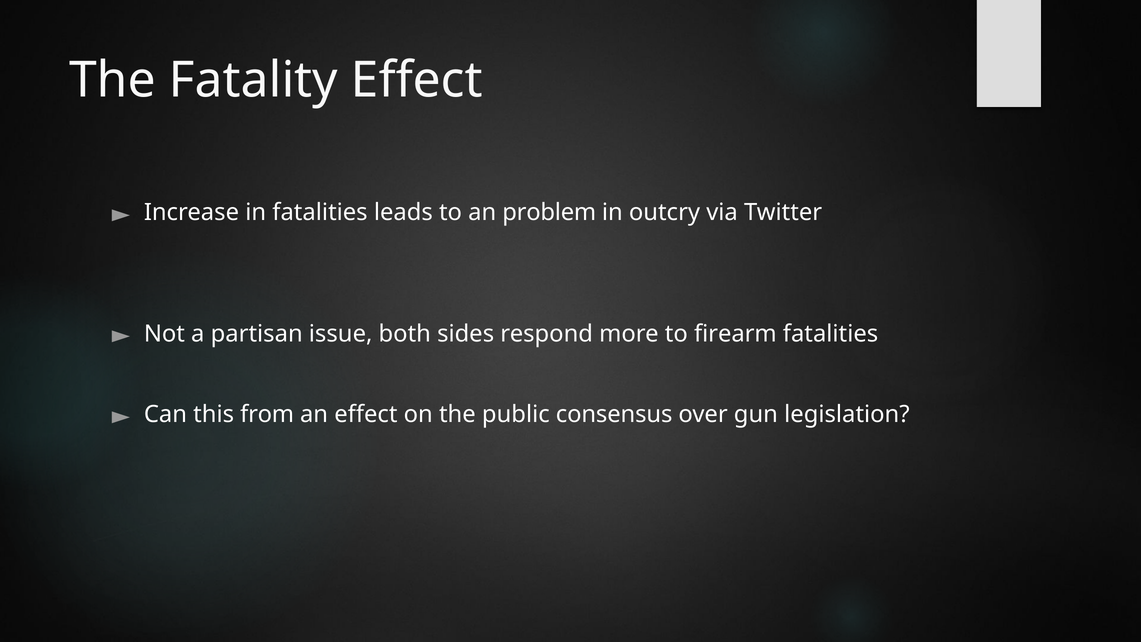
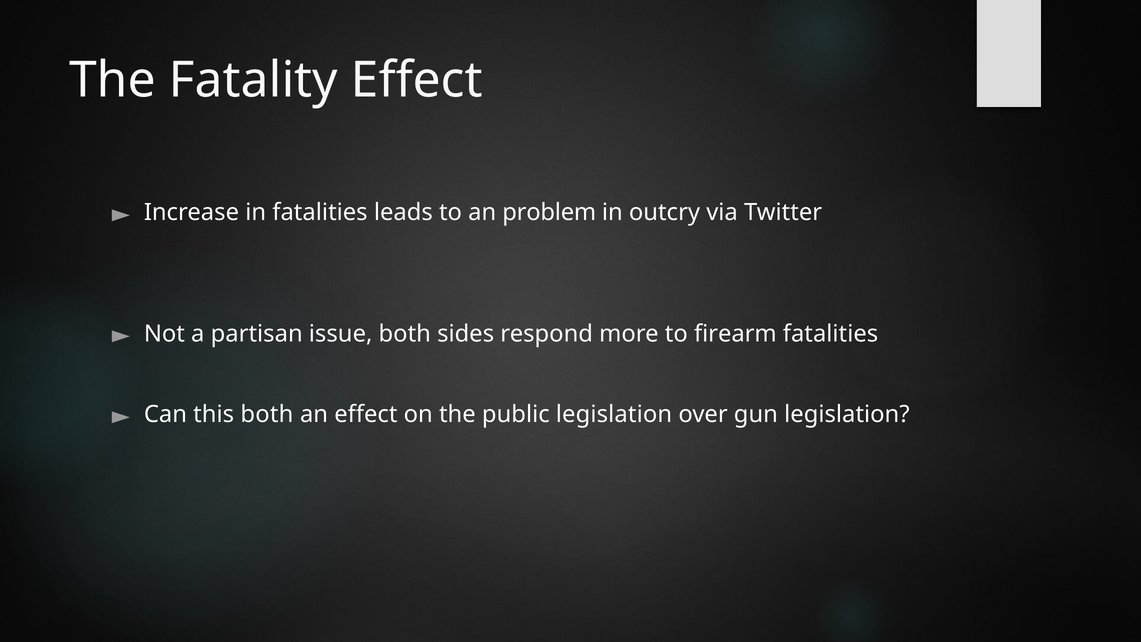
this from: from -> both (267, 414)
public consensus: consensus -> legislation (614, 414)
